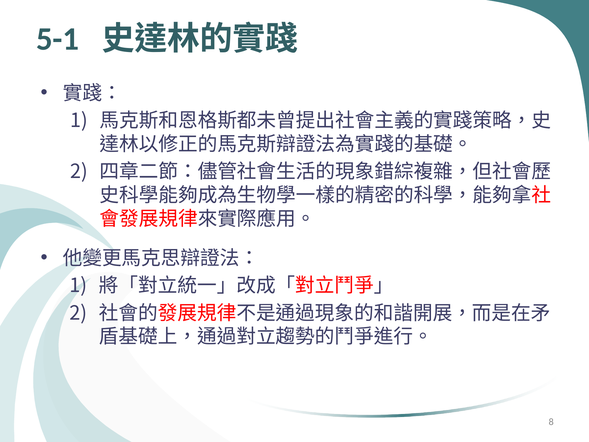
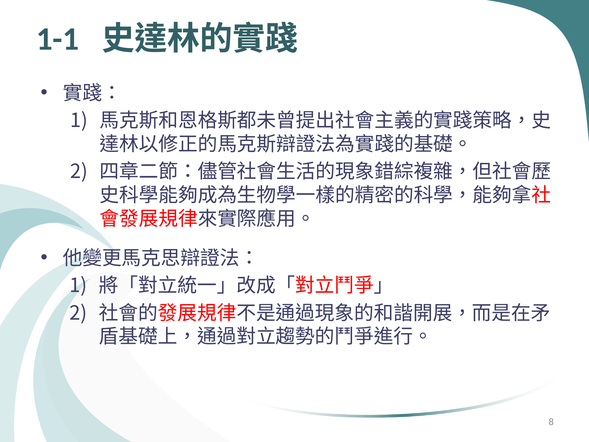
5-1: 5-1 -> 1-1 (58, 39)
